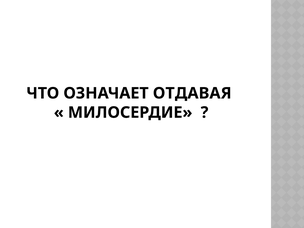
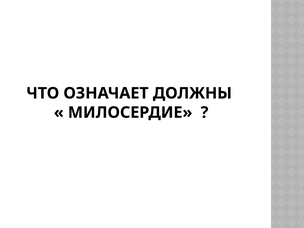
ОТДАВАЯ: ОТДАВАЯ -> ДОЛЖНЫ (192, 93)
